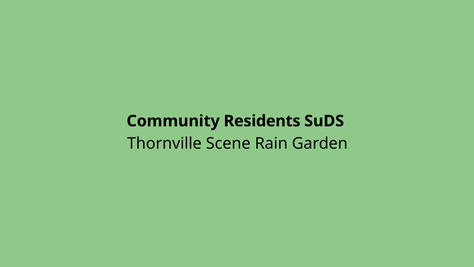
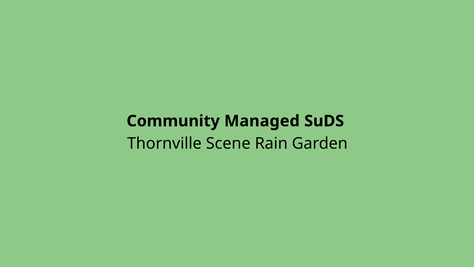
Residents: Residents -> Managed (262, 121)
